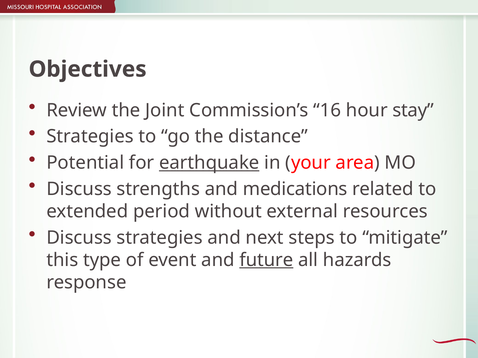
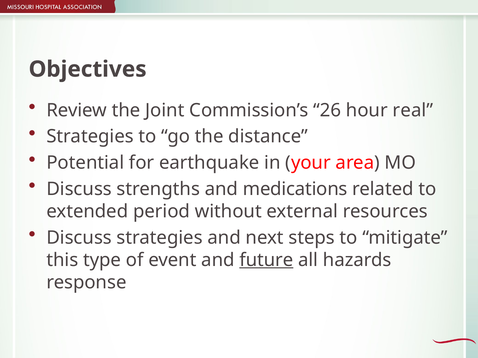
16: 16 -> 26 (327, 110)
stay: stay -> real (413, 110)
earthquake underline: present -> none (209, 163)
